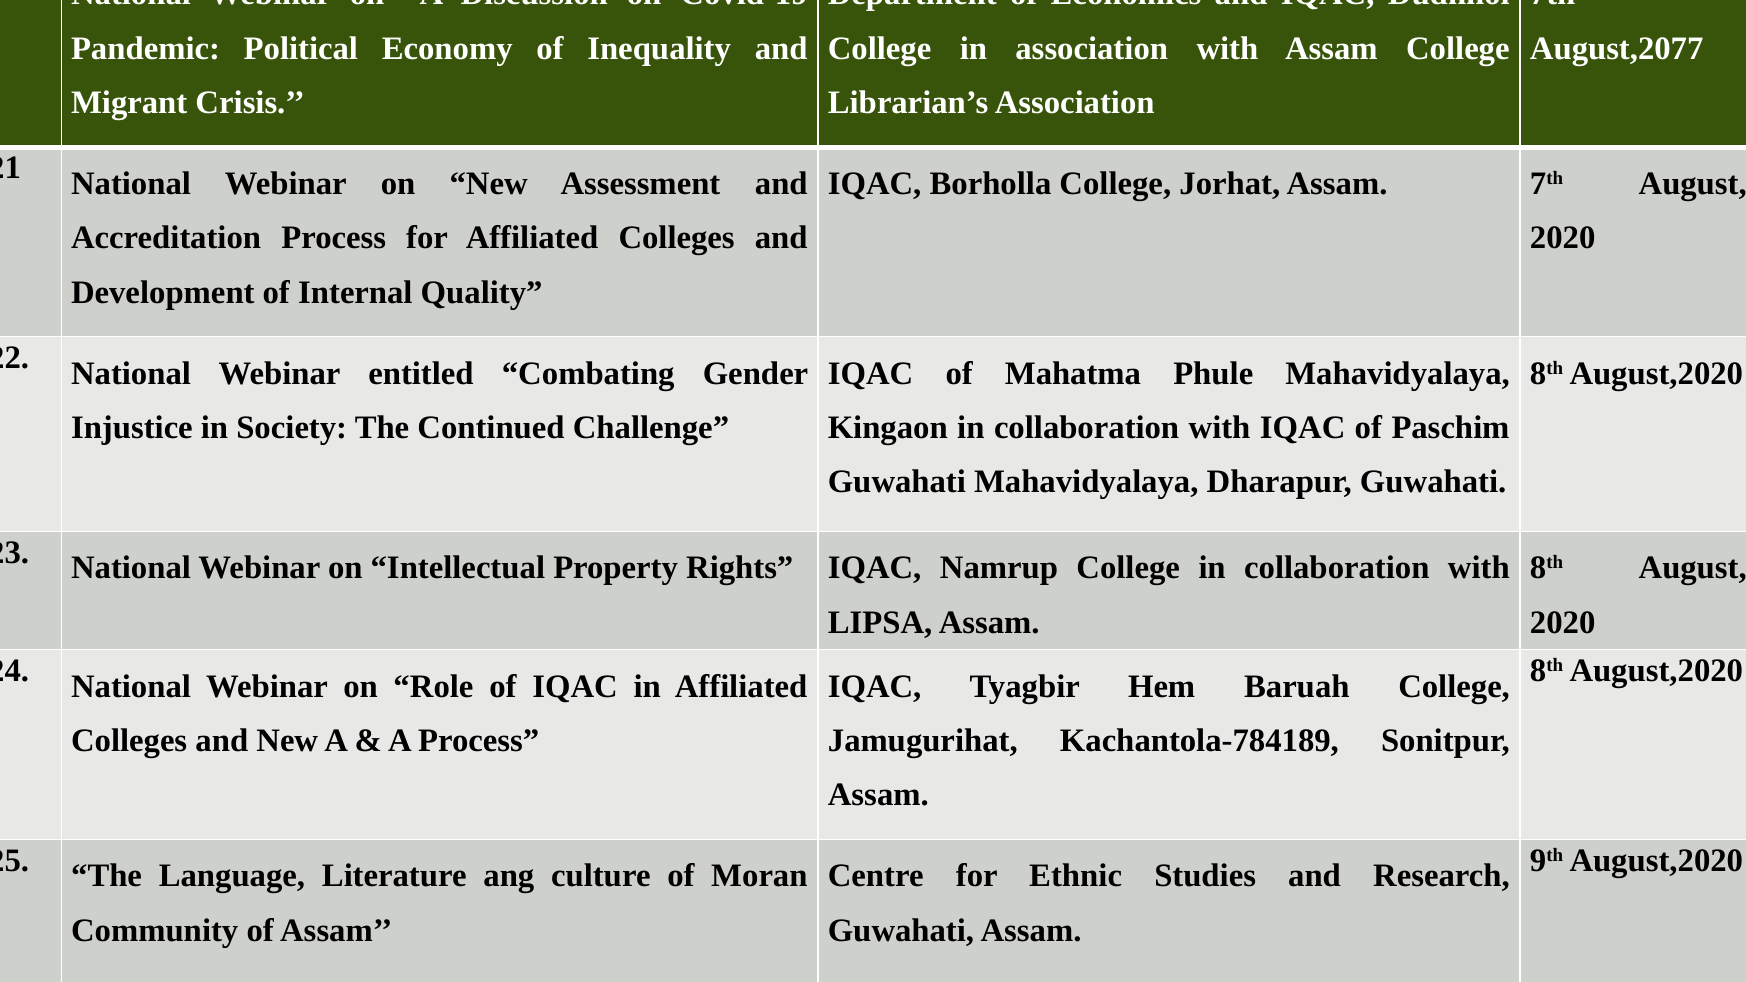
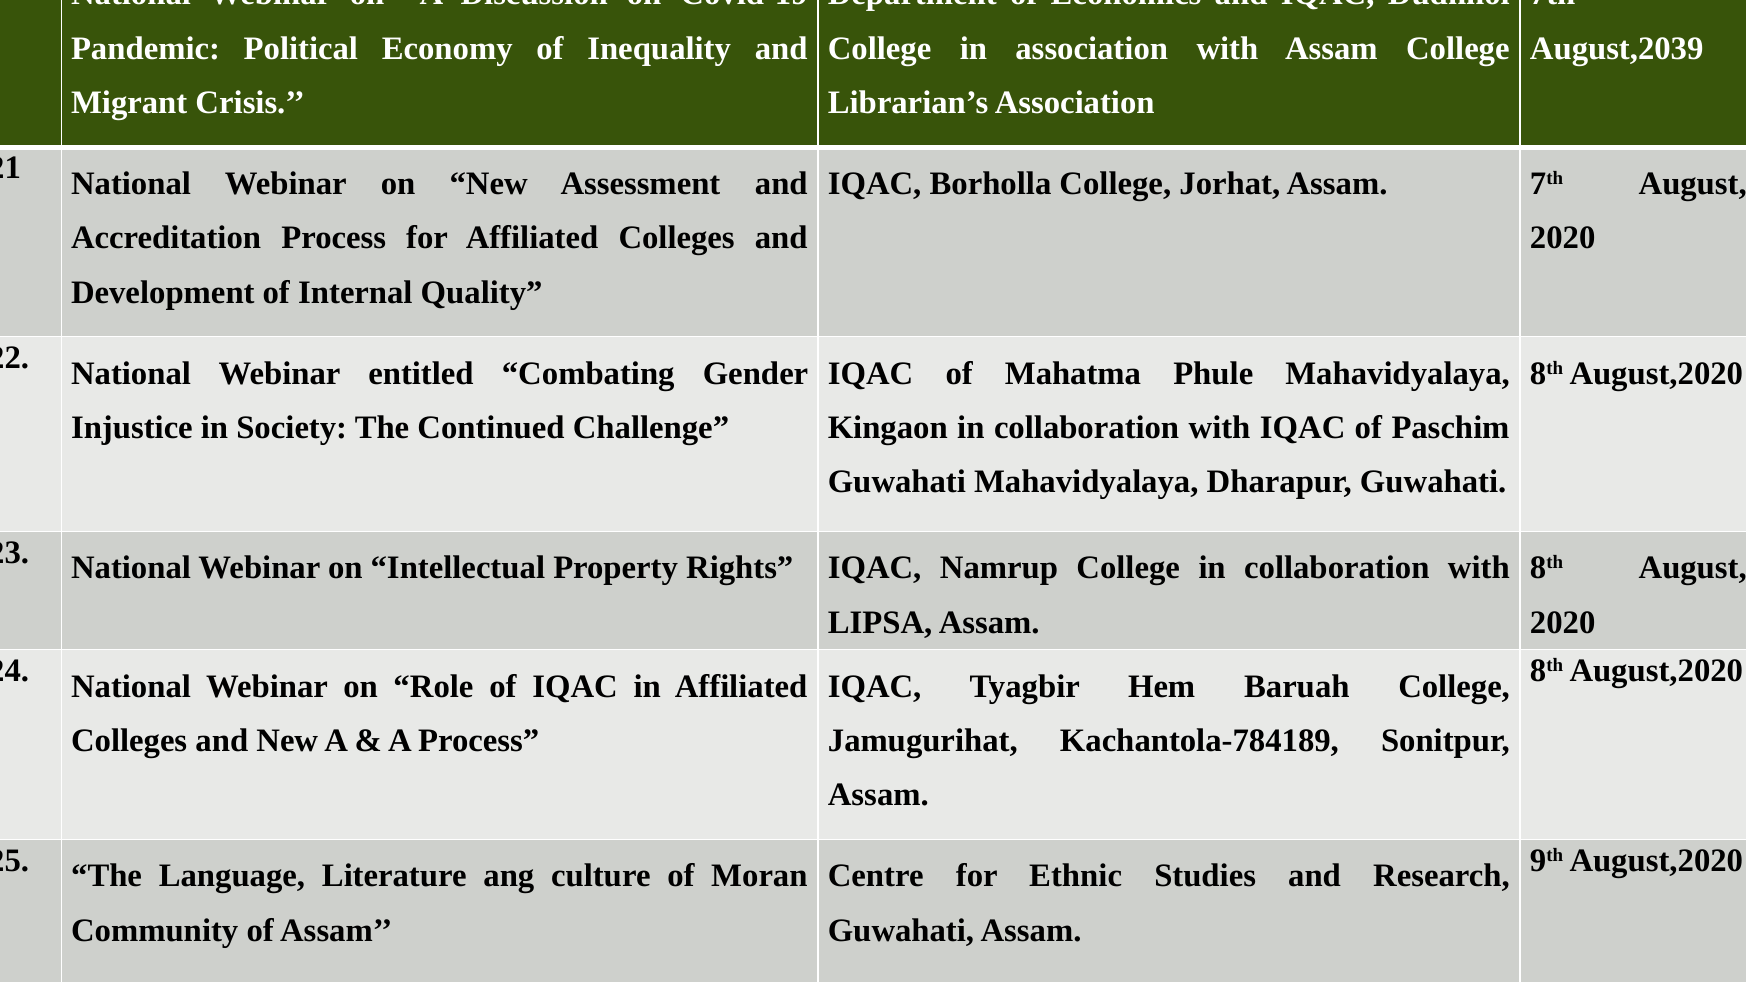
August,2077: August,2077 -> August,2039 (1617, 48)
